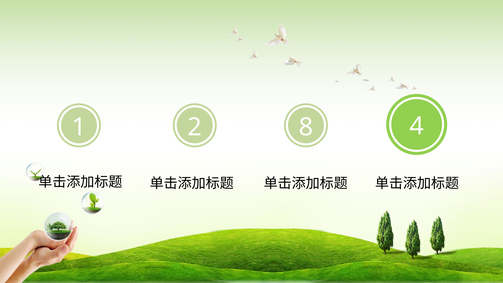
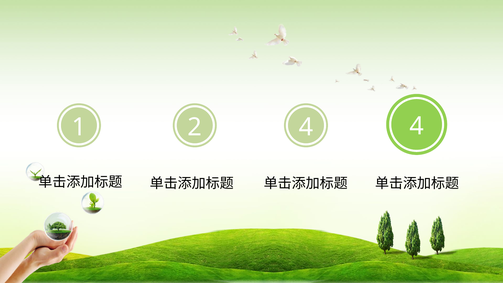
2 8: 8 -> 4 (306, 127)
